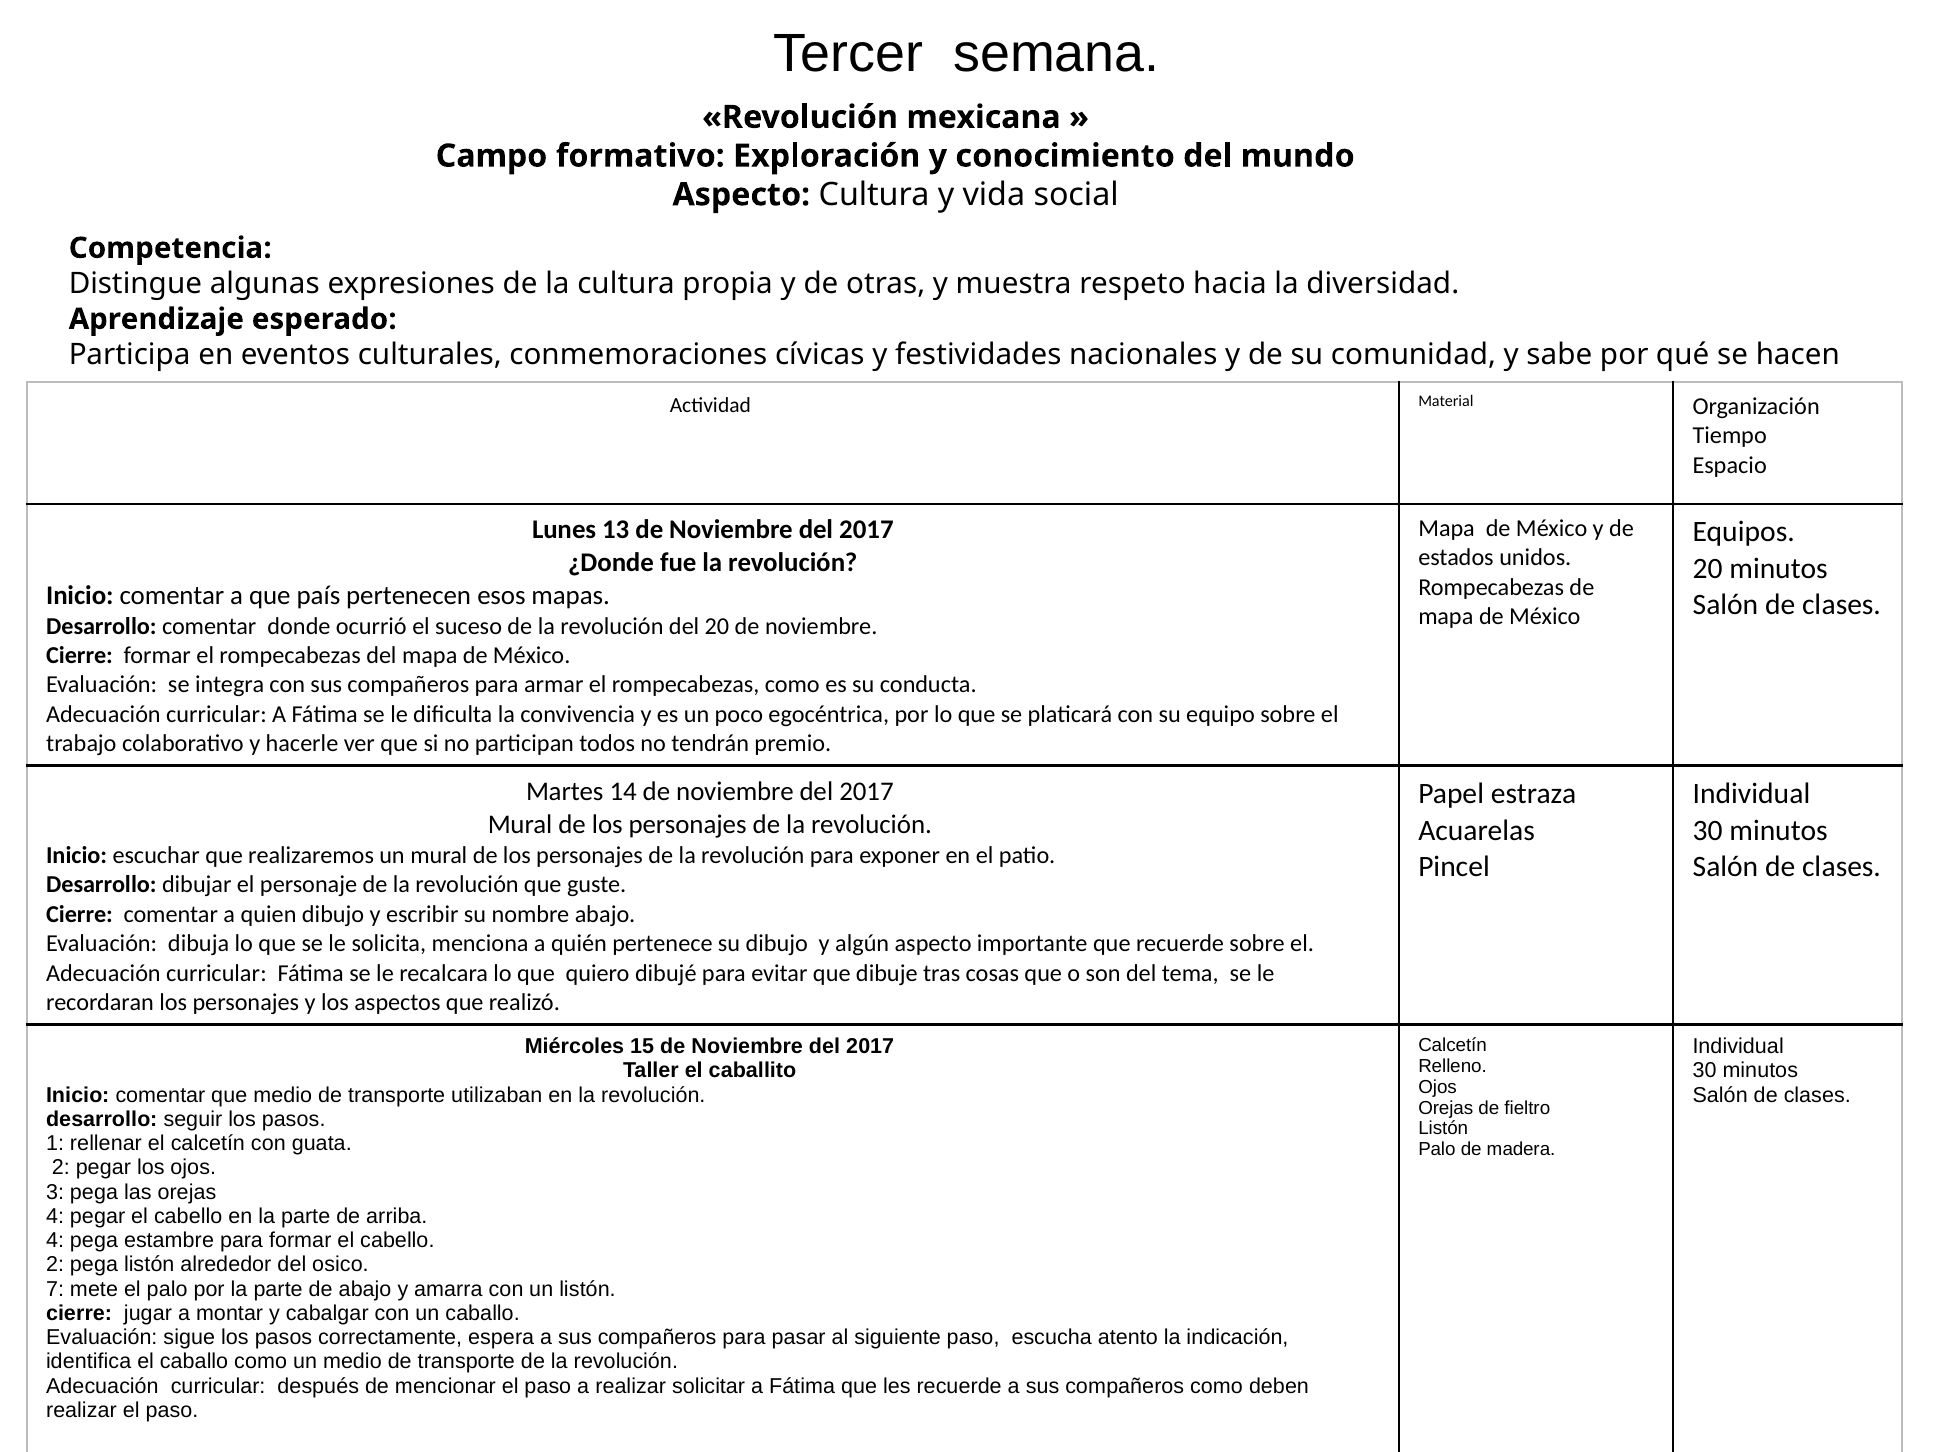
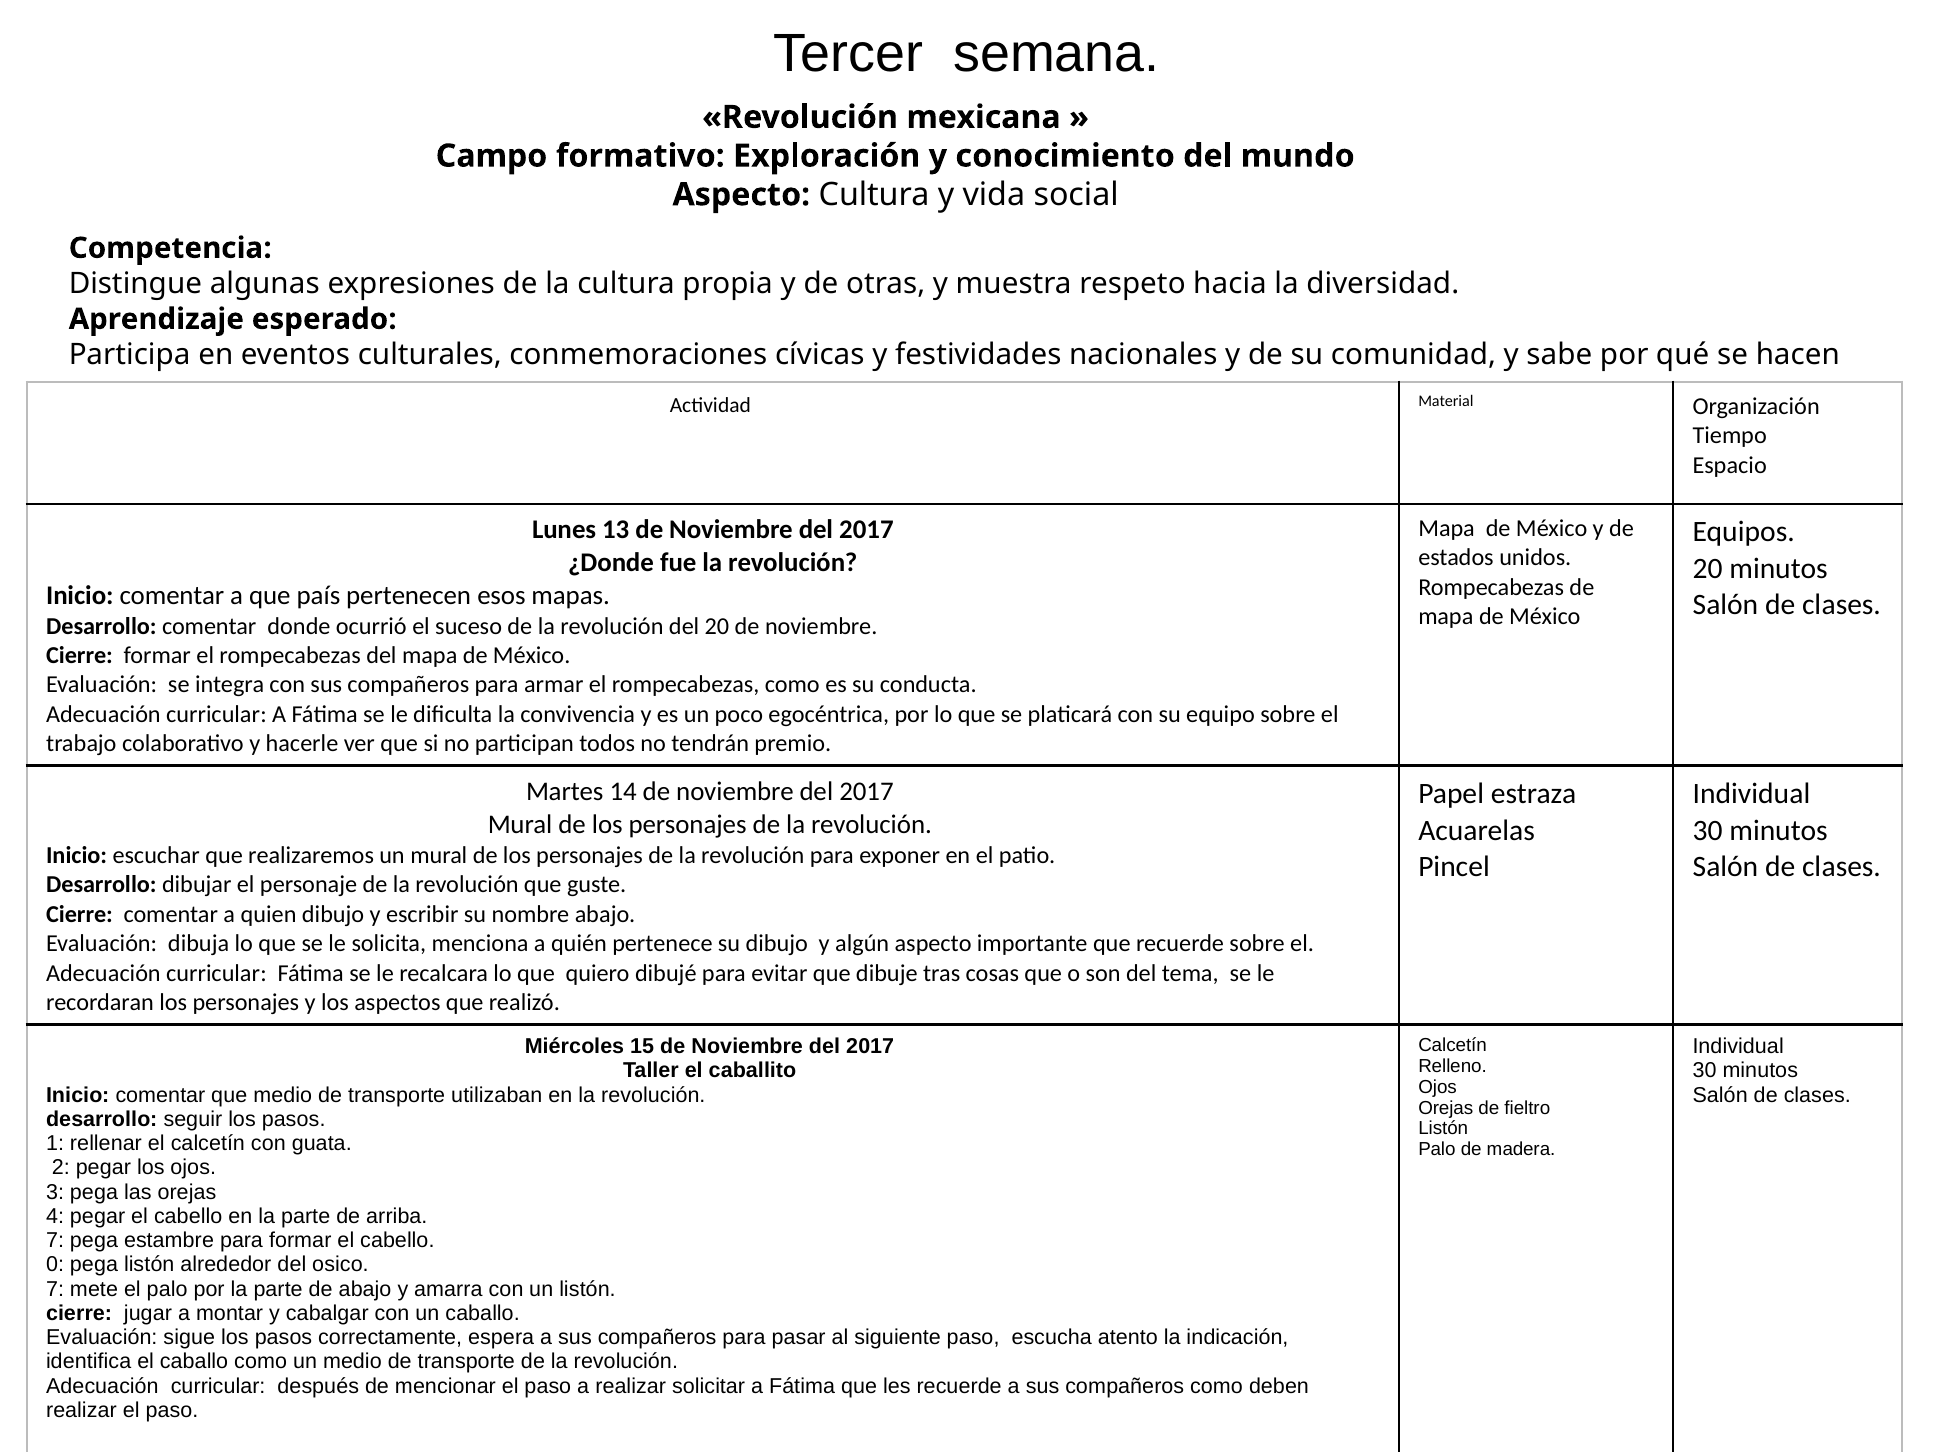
4: 4 -> 7 (55, 1241)
2: 2 -> 0 (55, 1265)
